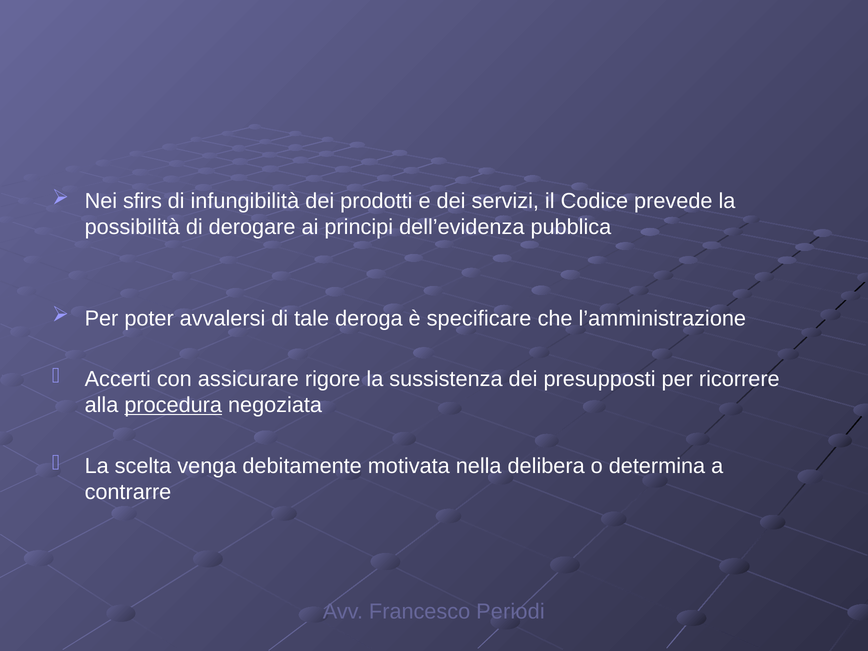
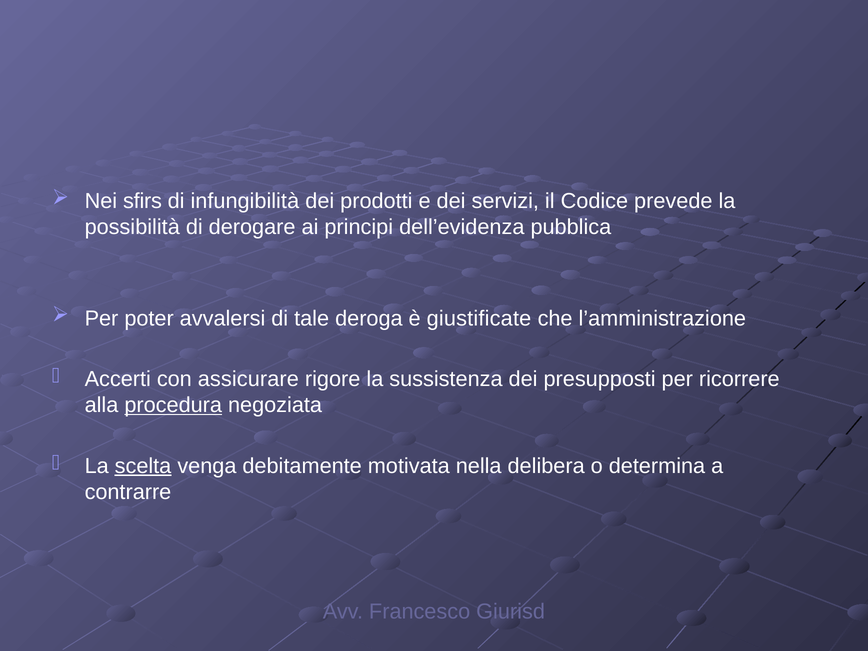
specificare: specificare -> giustificate (479, 318)
scelta underline: none -> present (143, 466)
Periodi: Periodi -> Giurisd (511, 612)
